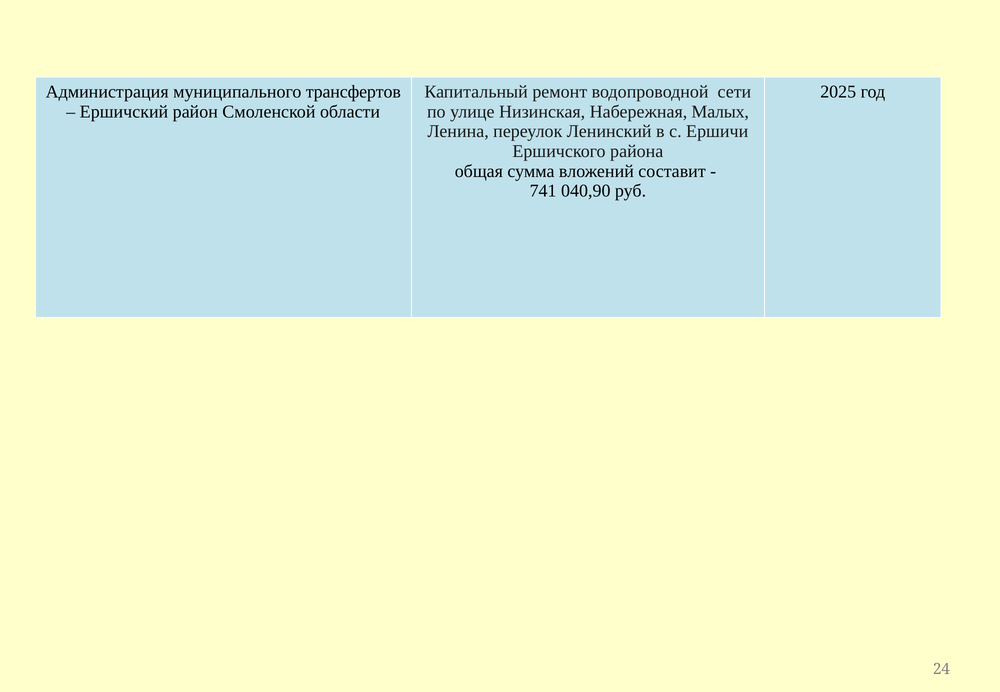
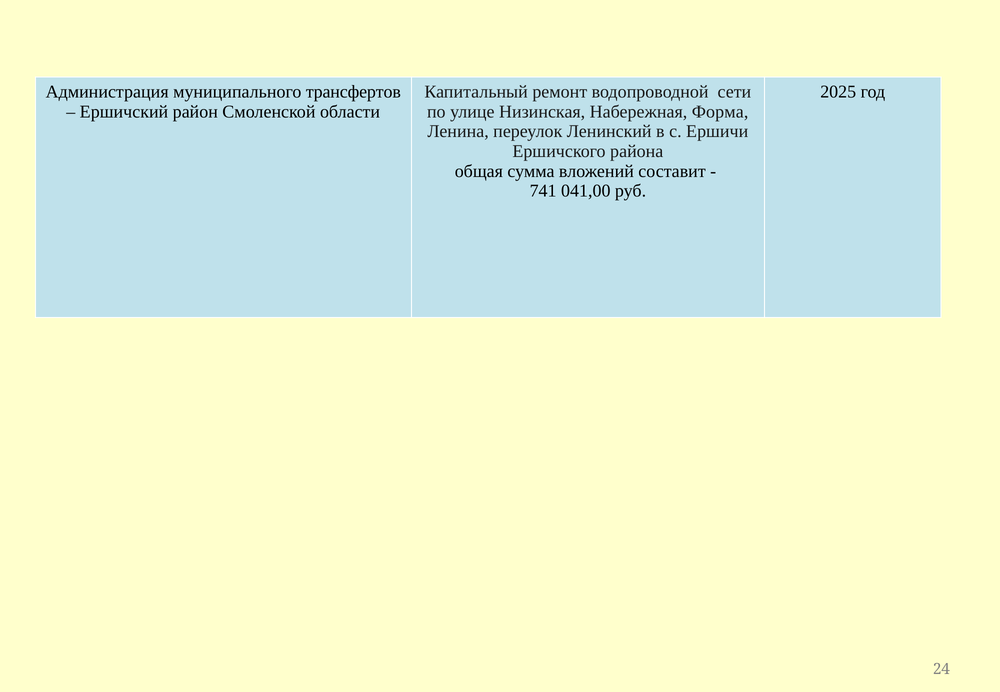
Малых: Малых -> Форма (720, 112)
040,90: 040,90 -> 041,00 (586, 191)
